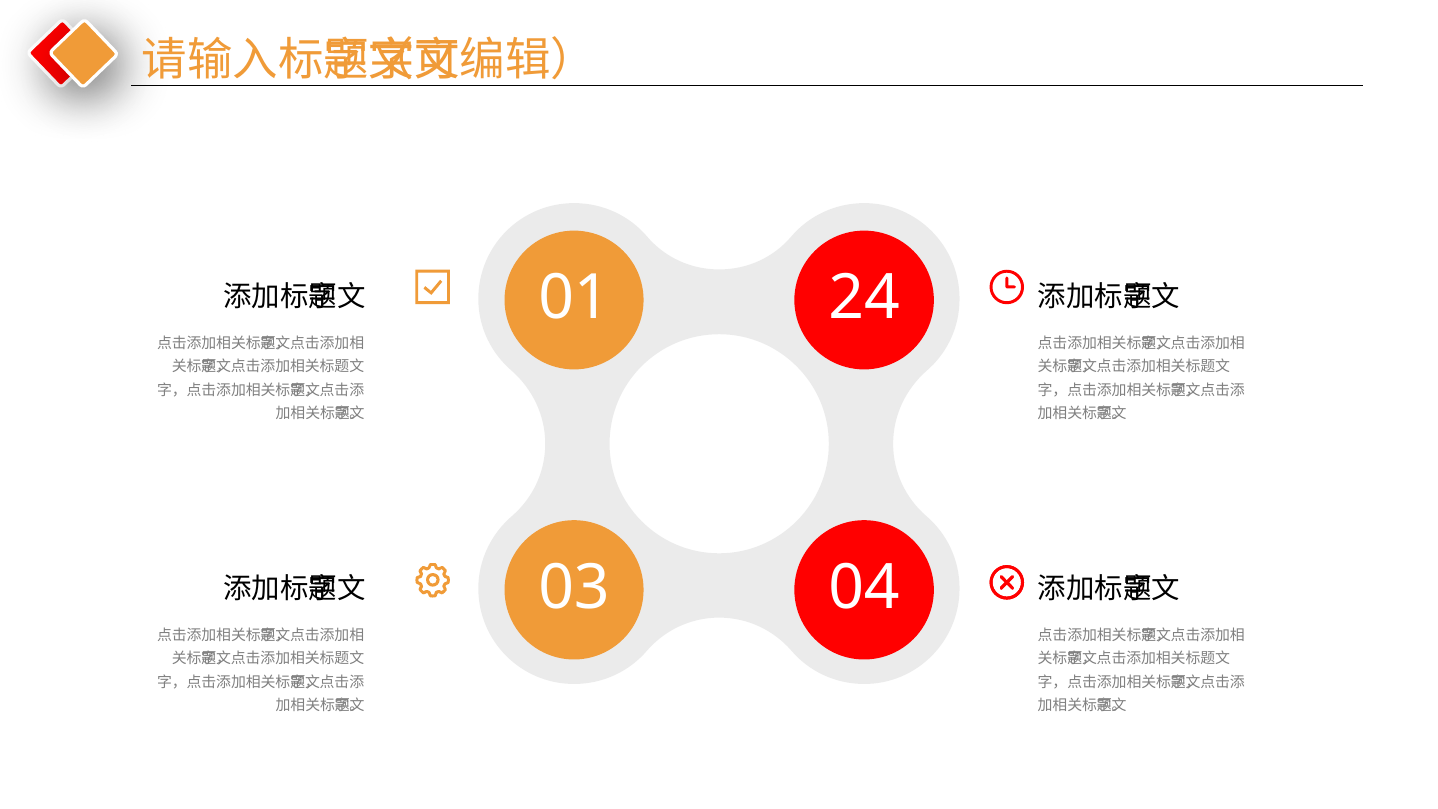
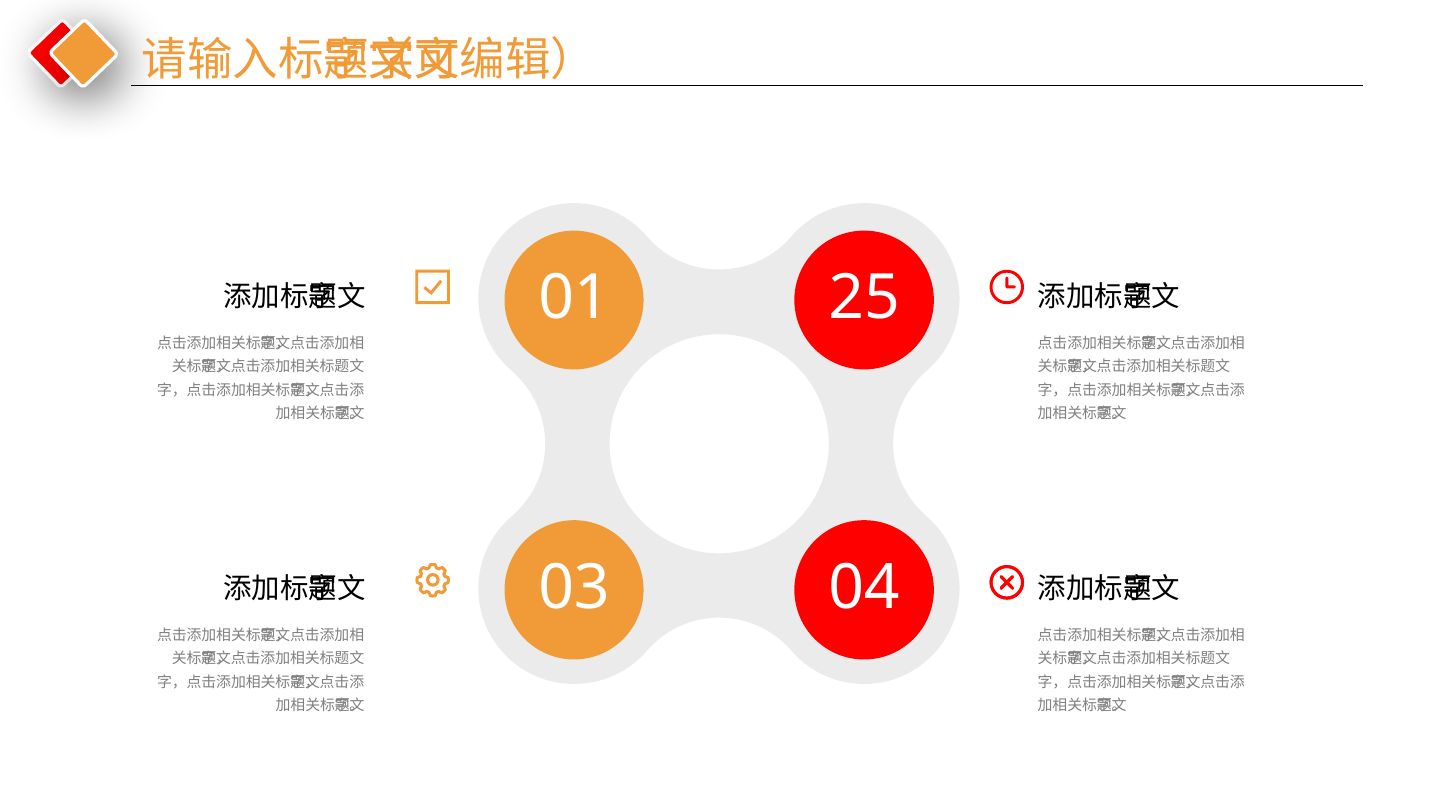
24: 24 -> 25 (864, 298)
